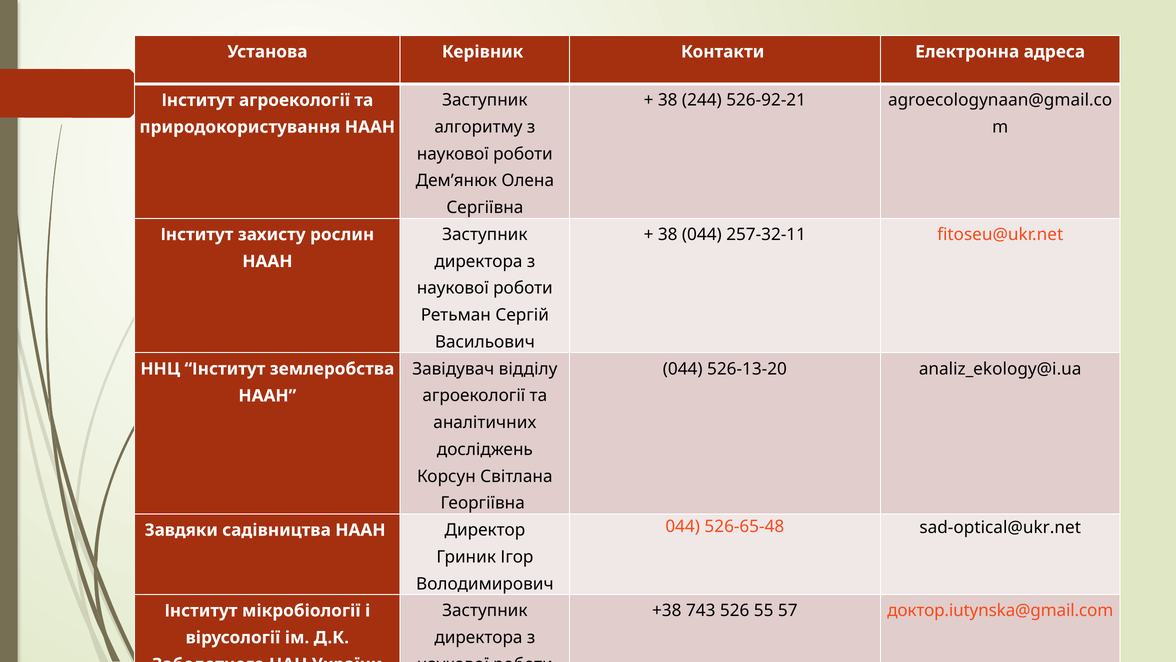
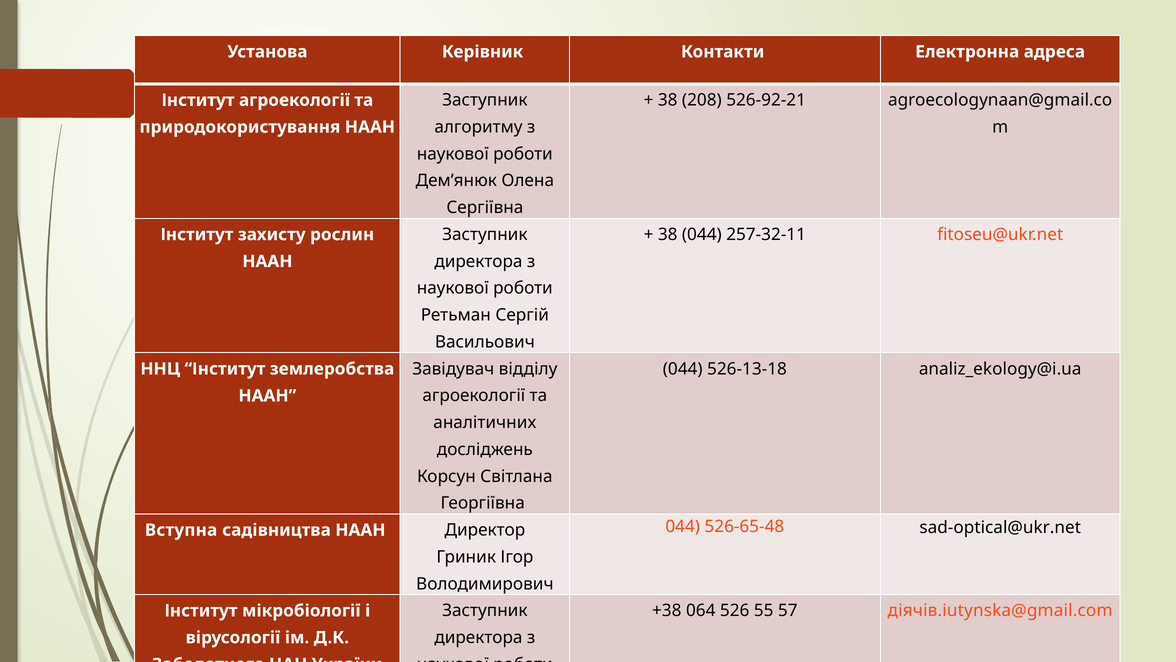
244: 244 -> 208 (702, 100)
526-13-20: 526-13-20 -> 526-13-18 (747, 369)
Завдяки: Завдяки -> Вступна (181, 530)
743: 743 -> 064 (701, 610)
доктор.iutynska@gmail.com: доктор.iutynska@gmail.com -> діячів.iutynska@gmail.com (1000, 610)
